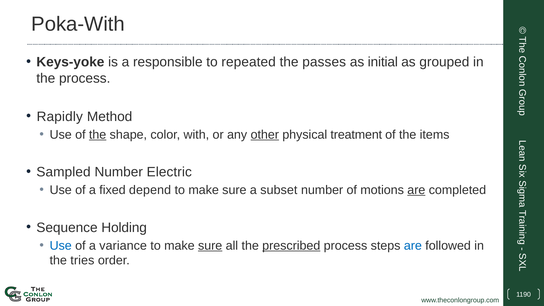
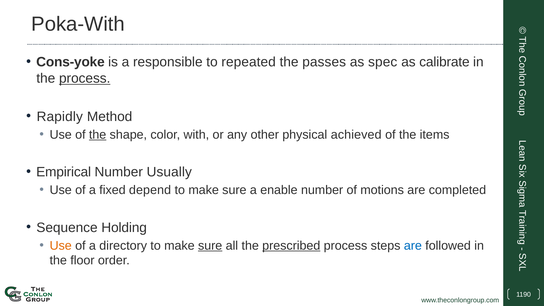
Keys-yoke: Keys-yoke -> Cons-yoke (70, 62)
initial: initial -> spec (383, 62)
grouped: grouped -> calibrate (444, 62)
process underline: none -> present (85, 78)
other underline: present -> none (265, 135)
treatment: treatment -> achieved (356, 135)
Sampled: Sampled -> Empirical (64, 172)
Electric: Electric -> Usually (169, 172)
subset: subset -> enable (279, 190)
are underline: present -> none (416, 190)
Use colour: blue -> orange (61, 246)
variance: variance -> directory (123, 246)
tries: tries -> floor (82, 261)
